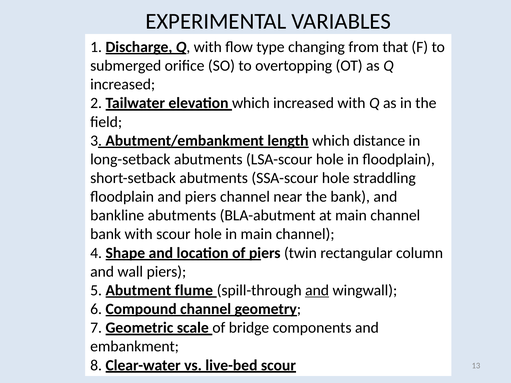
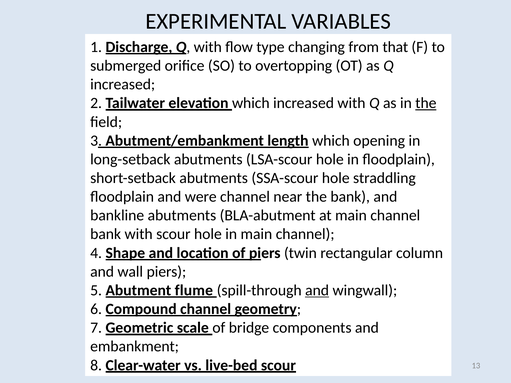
the underline: none -> present (426, 103)
distance: distance -> opening (379, 141)
and piers: piers -> were (201, 197)
